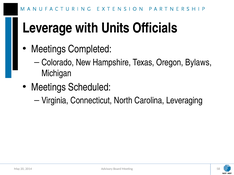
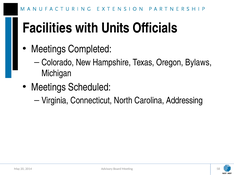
Leverage: Leverage -> Facilities (47, 28)
Leveraging: Leveraging -> Addressing (184, 101)
